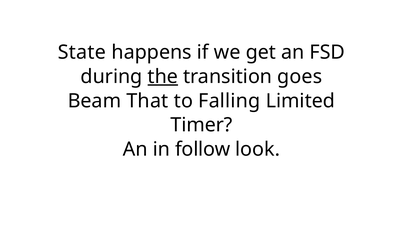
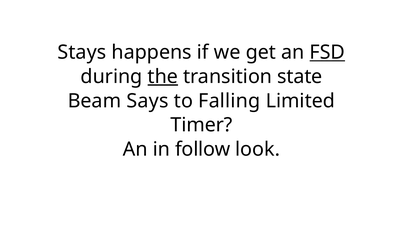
State: State -> Stays (82, 52)
FSD underline: none -> present (327, 52)
goes: goes -> state (300, 76)
That: That -> Says (147, 101)
